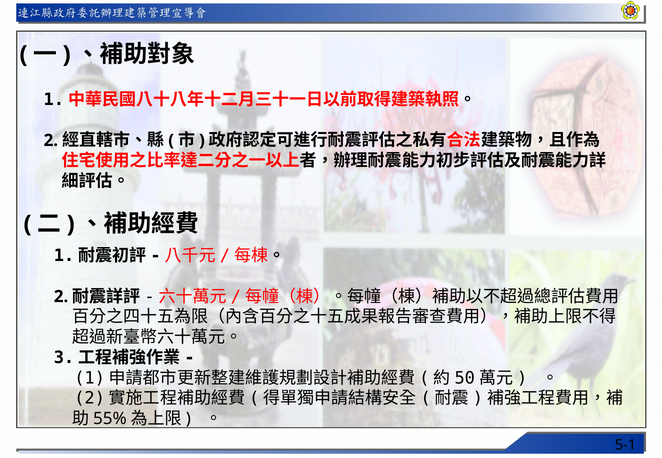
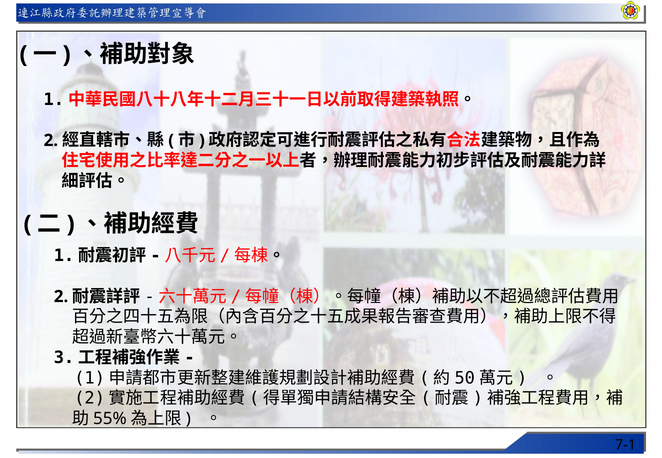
5-1: 5-1 -> 7-1 (625, 446)
